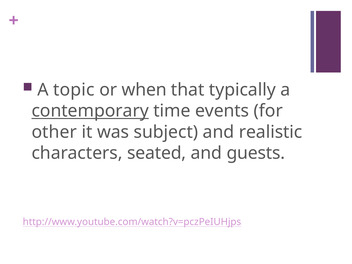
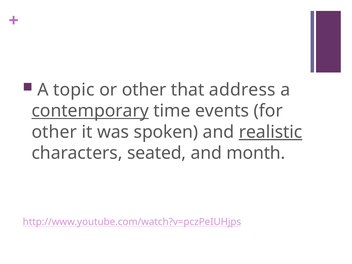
or when: when -> other (144, 90)
typically: typically -> address (242, 90)
subject: subject -> spoken (166, 132)
realistic underline: none -> present (271, 132)
guests: guests -> month (256, 153)
